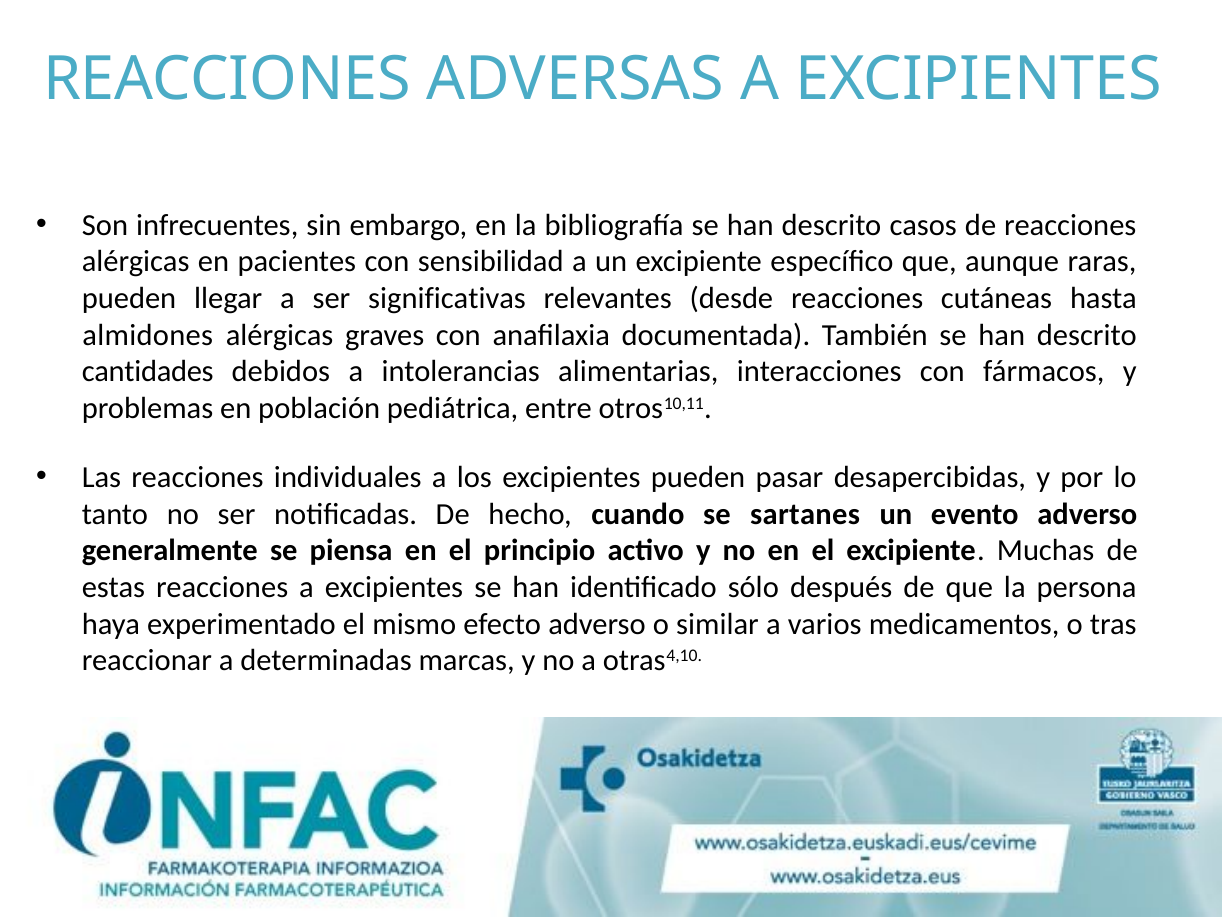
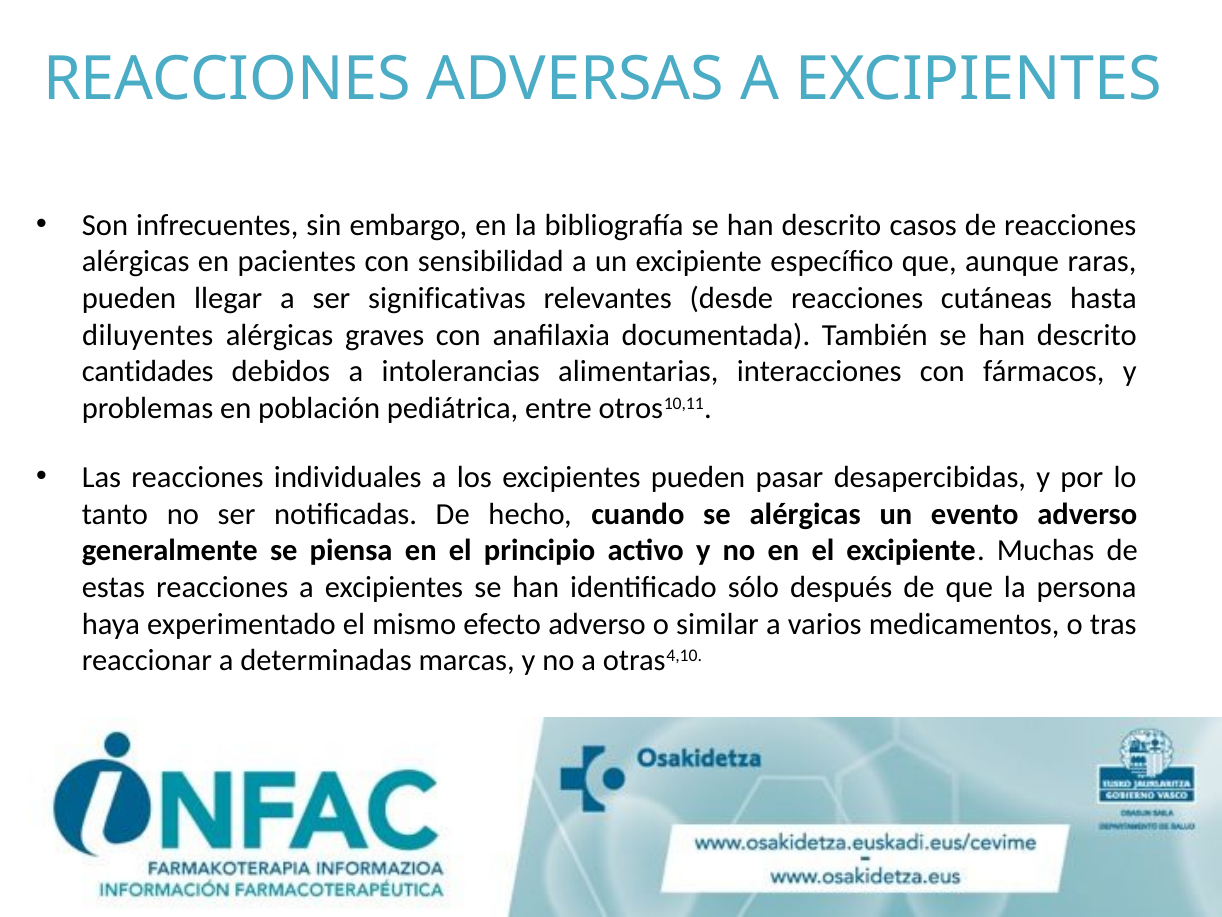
almidones: almidones -> diluyentes (148, 335)
se sartanes: sartanes -> alérgicas (805, 514)
